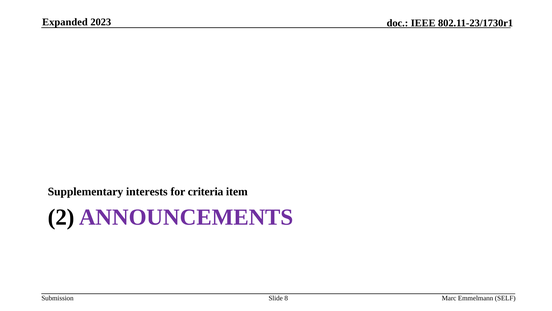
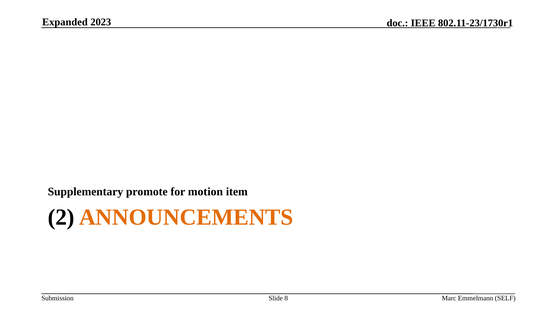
interests: interests -> promote (147, 191)
criteria: criteria -> motion (205, 191)
ANNOUNCEMENTS colour: purple -> orange (186, 217)
